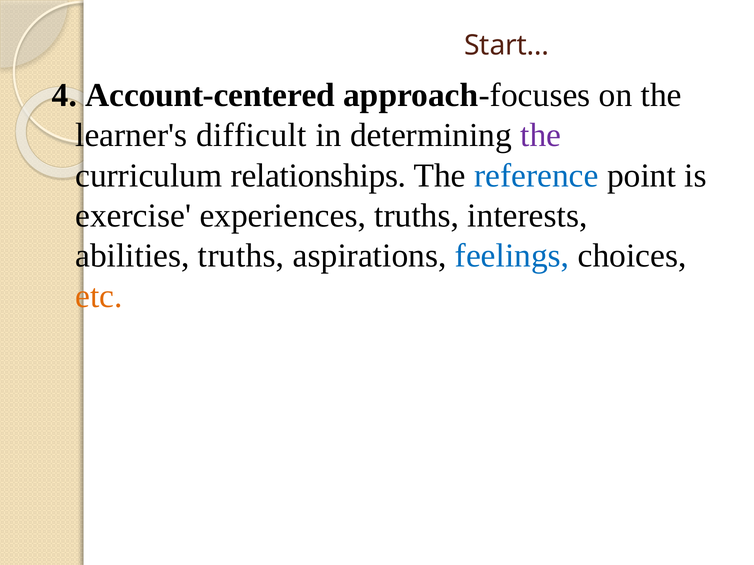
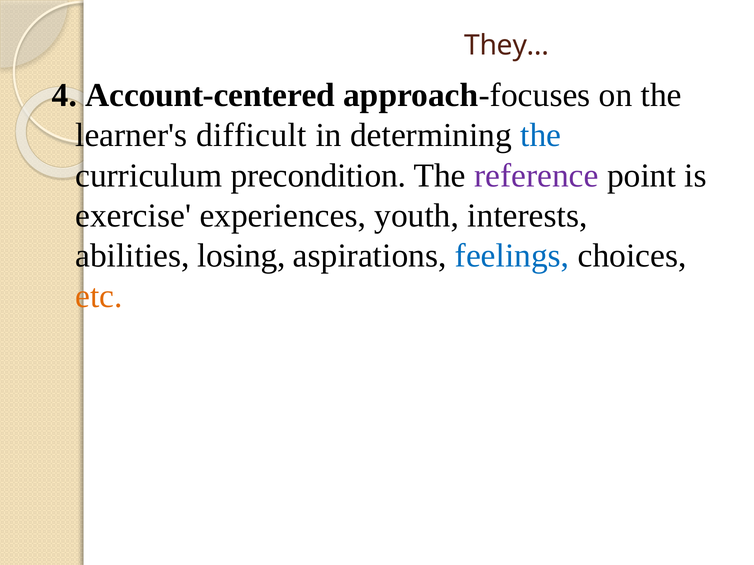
Start…: Start… -> They… (507, 45)
the colour: purple -> blue (541, 135)
relationships: relationships -> precondition (318, 176)
reference colour: blue -> purple (536, 176)
experiences truths: truths -> youth (417, 216)
abilities truths: truths -> losing (241, 256)
